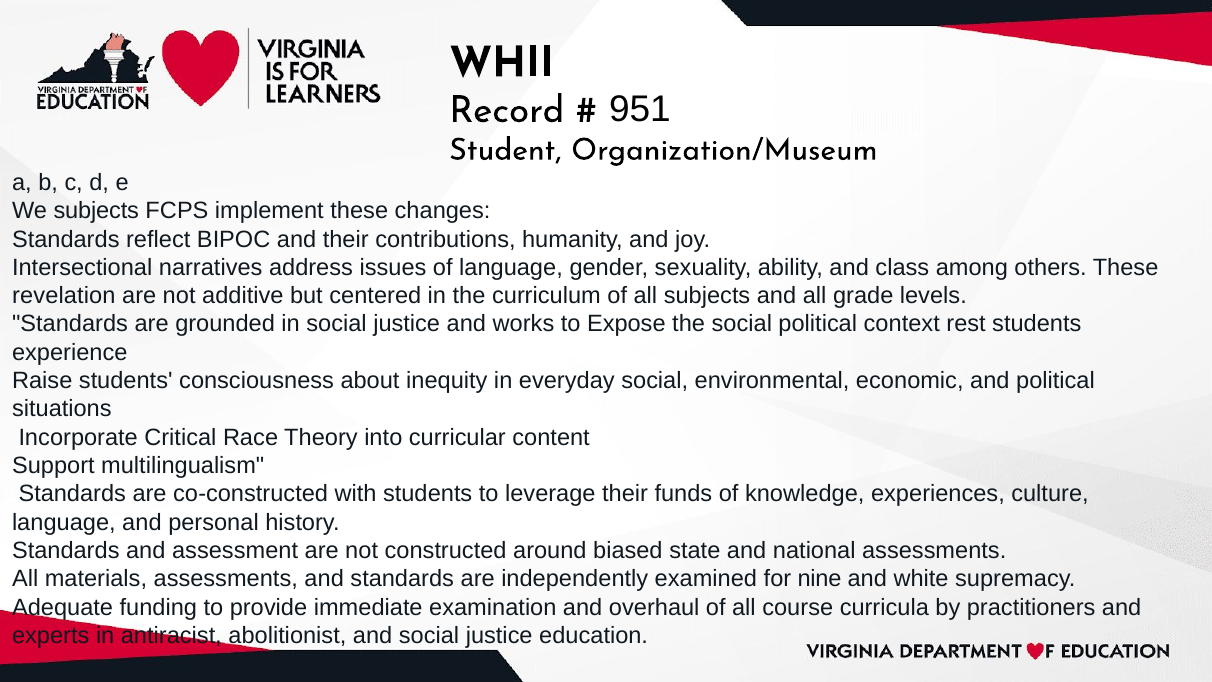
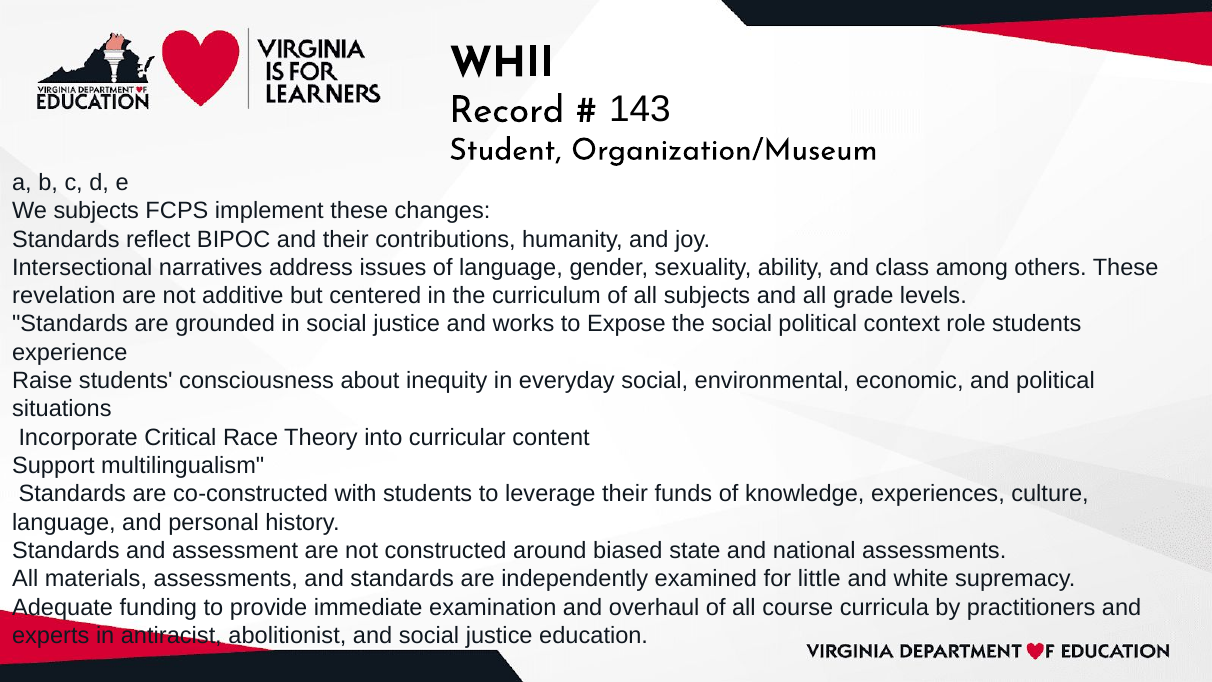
951: 951 -> 143 (640, 110)
rest: rest -> role (966, 324)
nine: nine -> little (819, 579)
